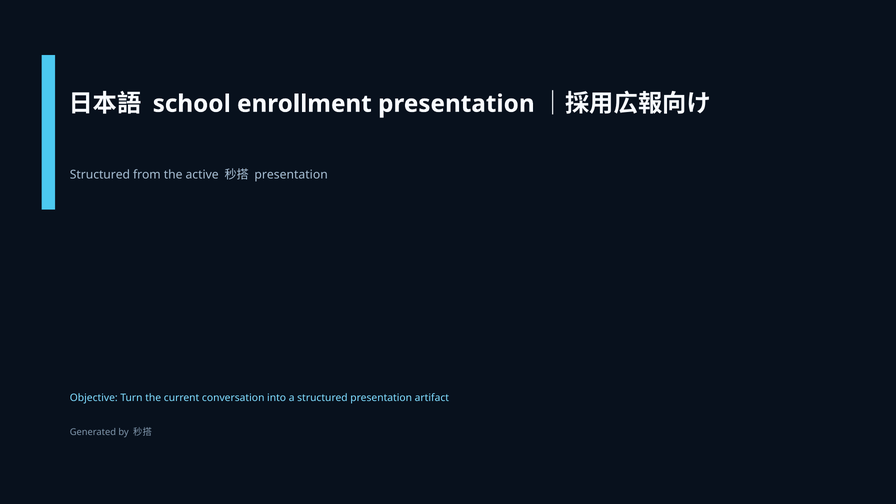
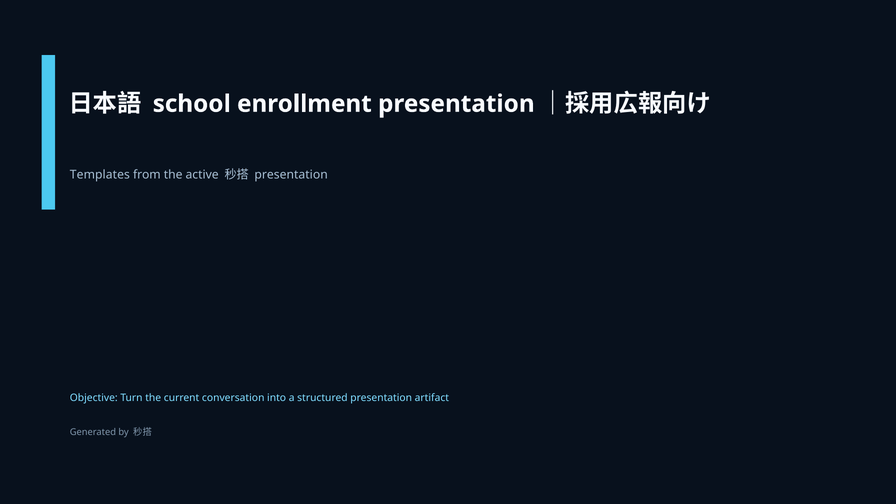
Structured: Structured -> Templates (100, 175)
